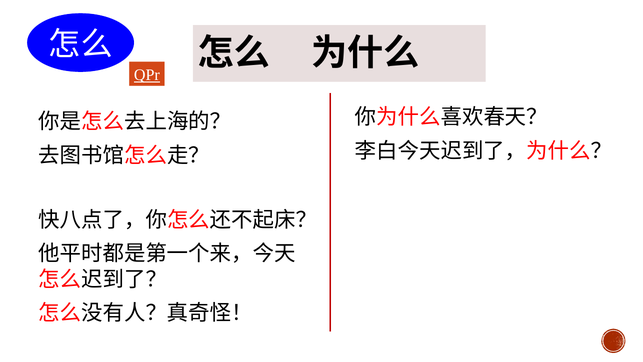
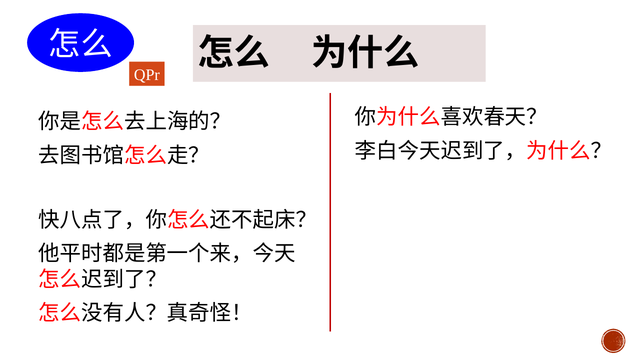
QPr underline: present -> none (147, 75)
